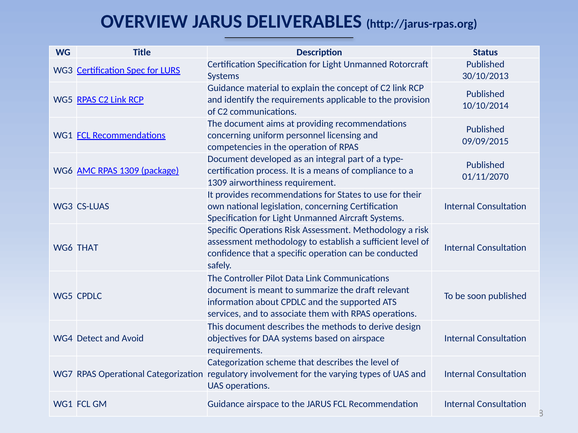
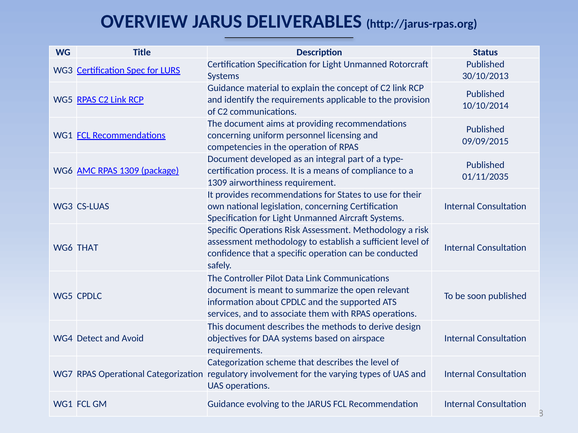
01/11/2070: 01/11/2070 -> 01/11/2035 (485, 177)
draft: draft -> open (365, 290)
Guidance airspace: airspace -> evolving (263, 405)
